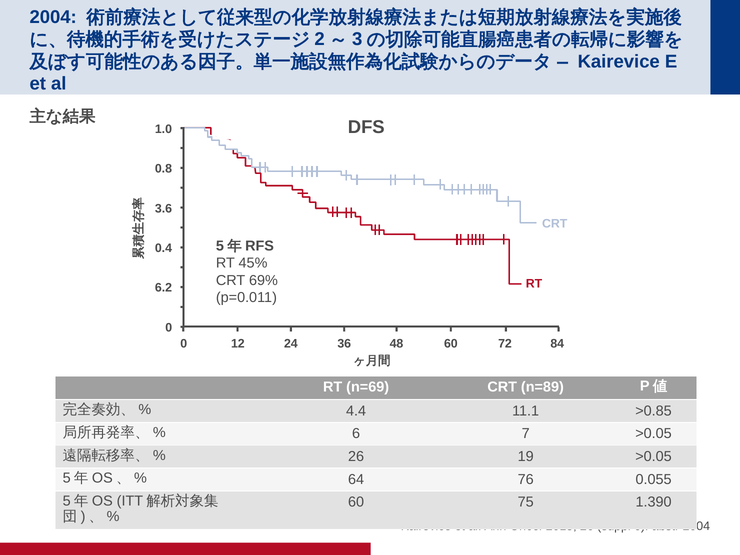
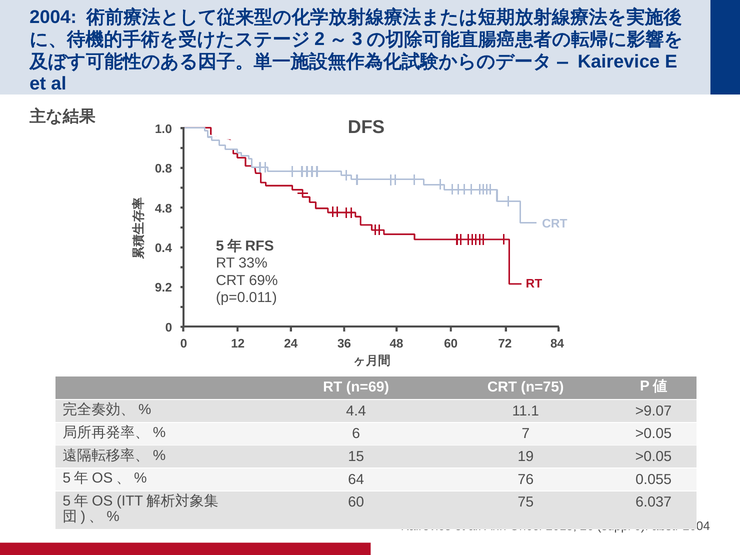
3.6: 3.6 -> 4.8 (164, 209)
45%: 45% -> 33% (253, 263)
6.2: 6.2 -> 9.2 (164, 288)
n=89: n=89 -> n=75 (542, 387)
>0.85: >0.85 -> >9.07 (654, 411)
26: 26 -> 15 (356, 457)
1.390: 1.390 -> 6.037 (654, 502)
